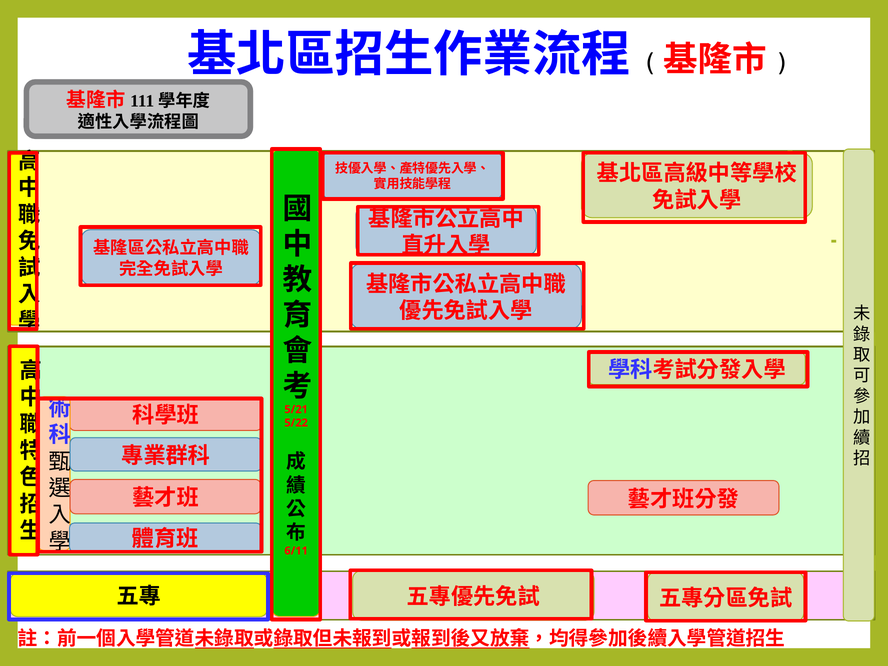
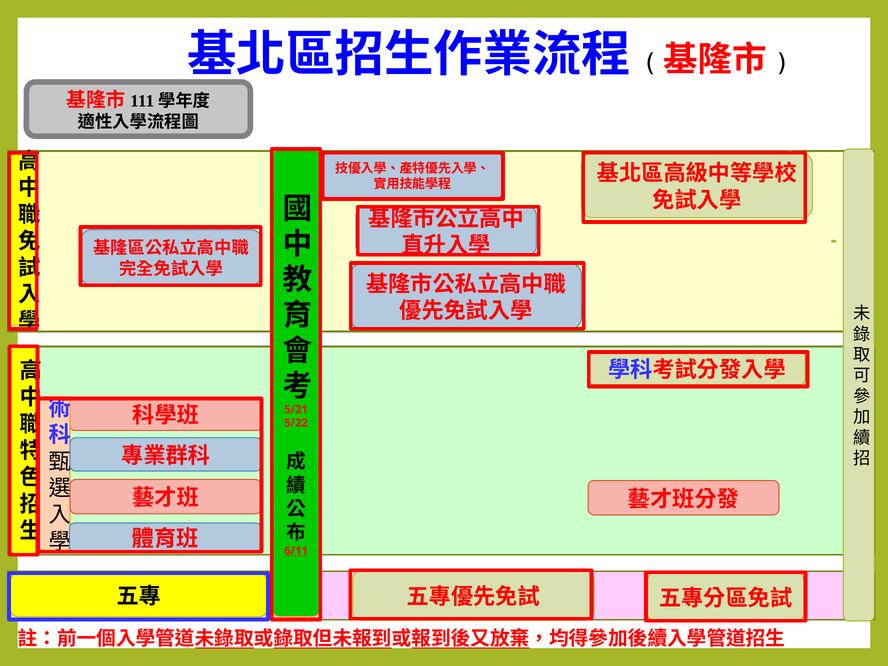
6/11 underline: none -> present (296, 551)
